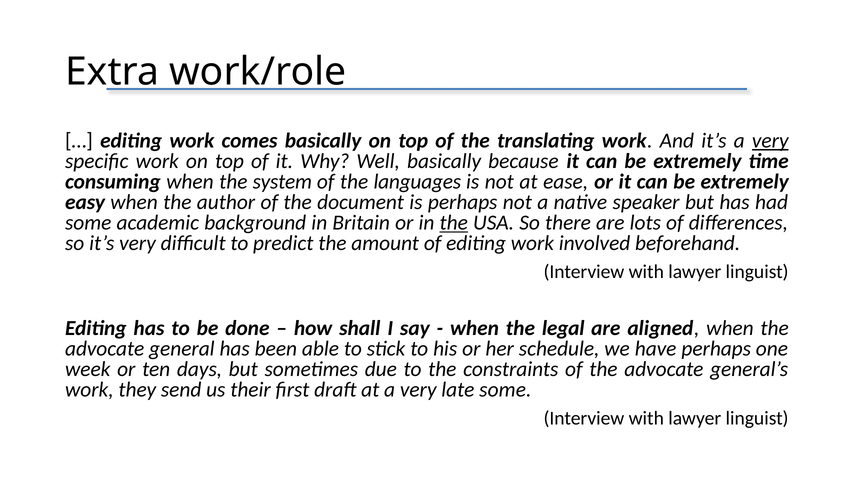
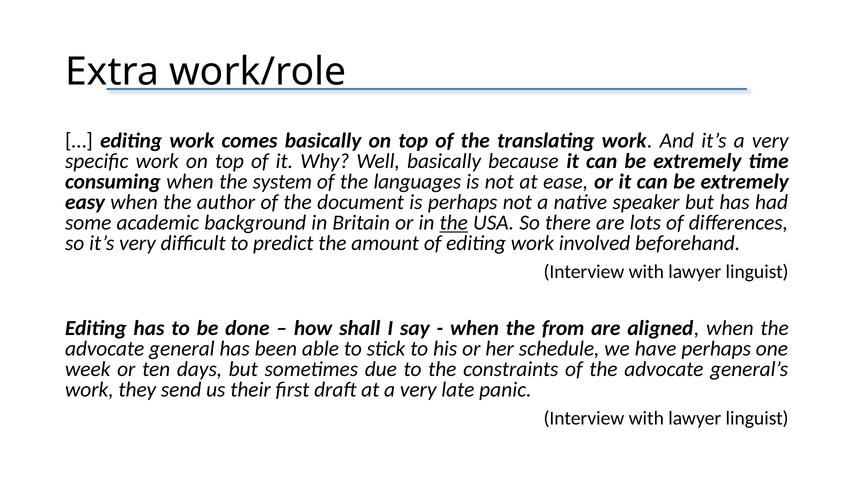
very underline: present -> none (770, 140)
legal: legal -> from (563, 328)
late some: some -> panic (505, 389)
